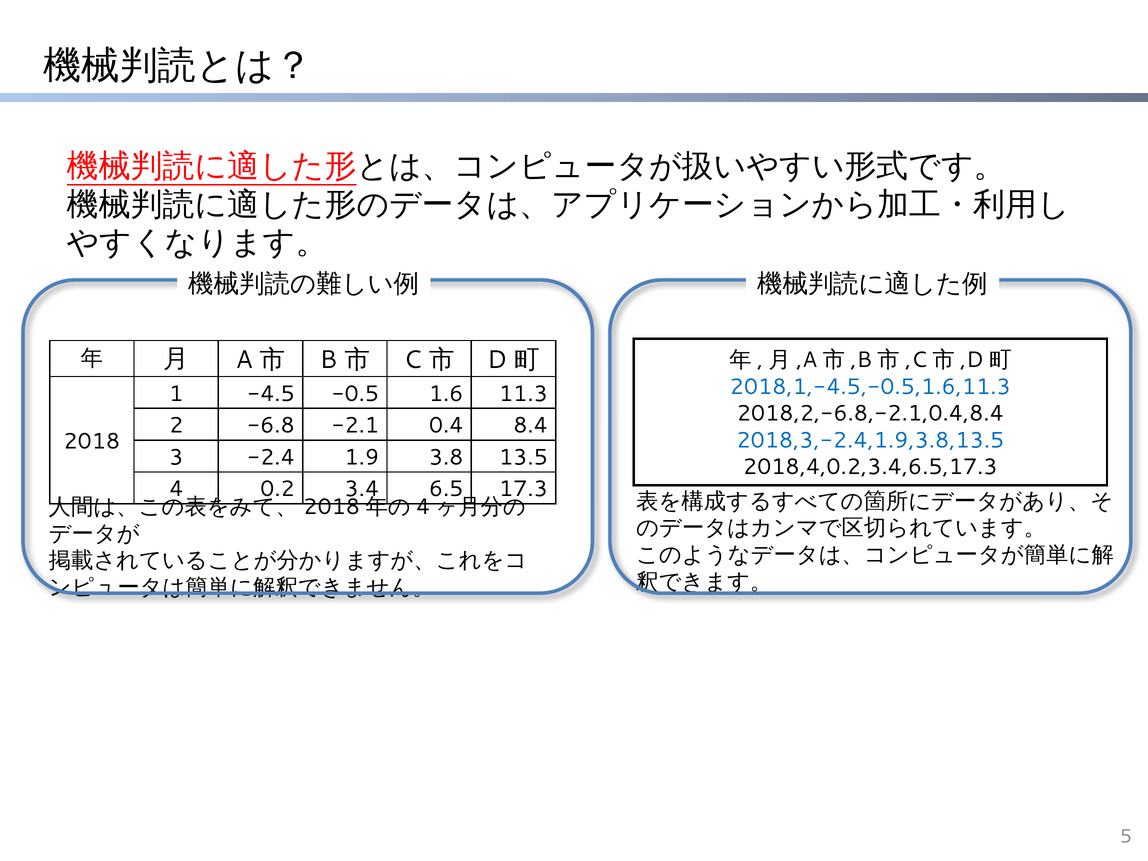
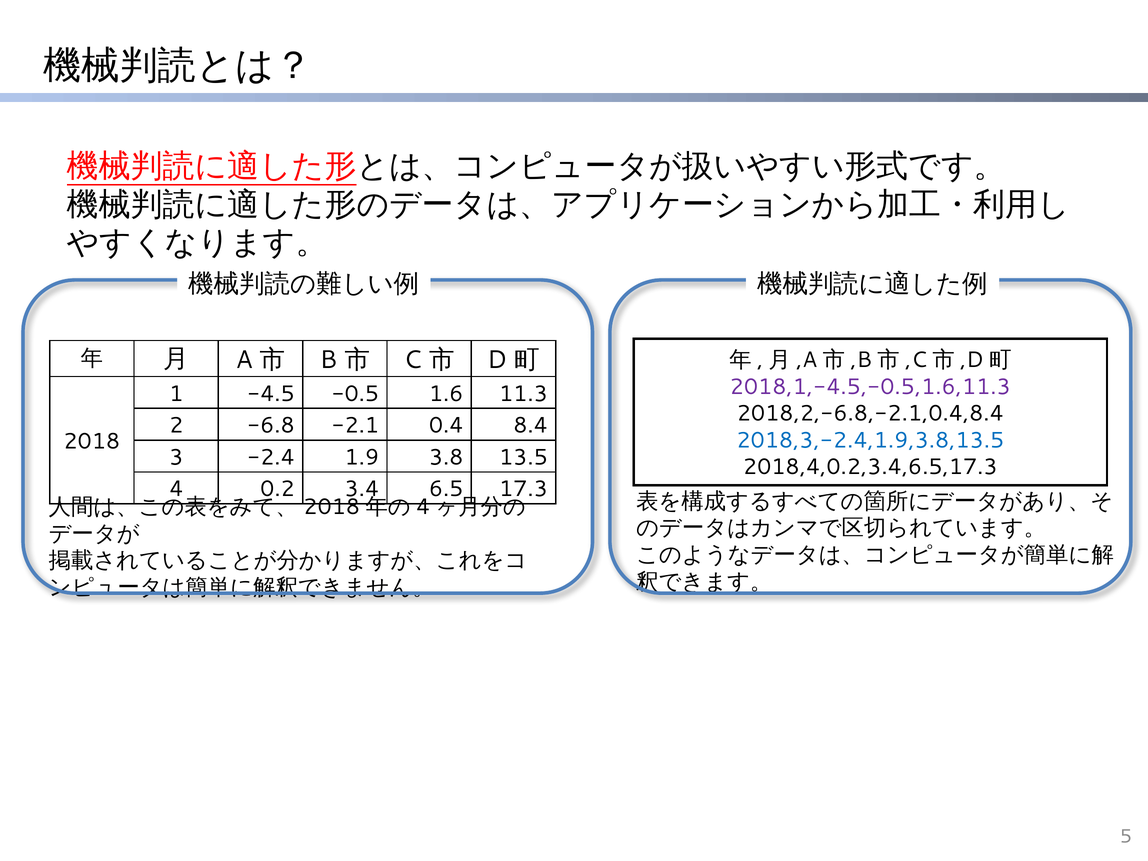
2018,1,-4.5,-0.5,1.6,11.3 colour: blue -> purple (870, 387)
